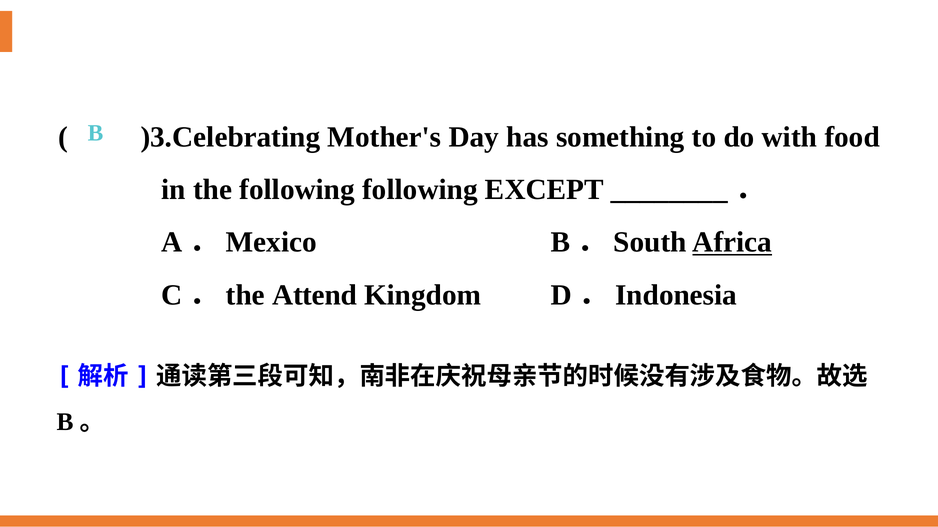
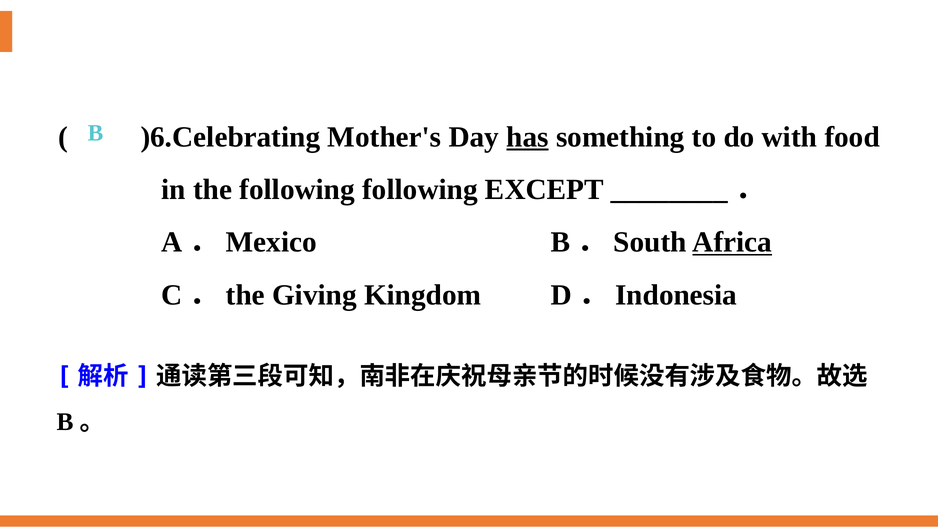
)3.Celebrating: )3.Celebrating -> )6.Celebrating (230, 137)
has underline: none -> present (528, 137)
Attend: Attend -> Giving (314, 295)
